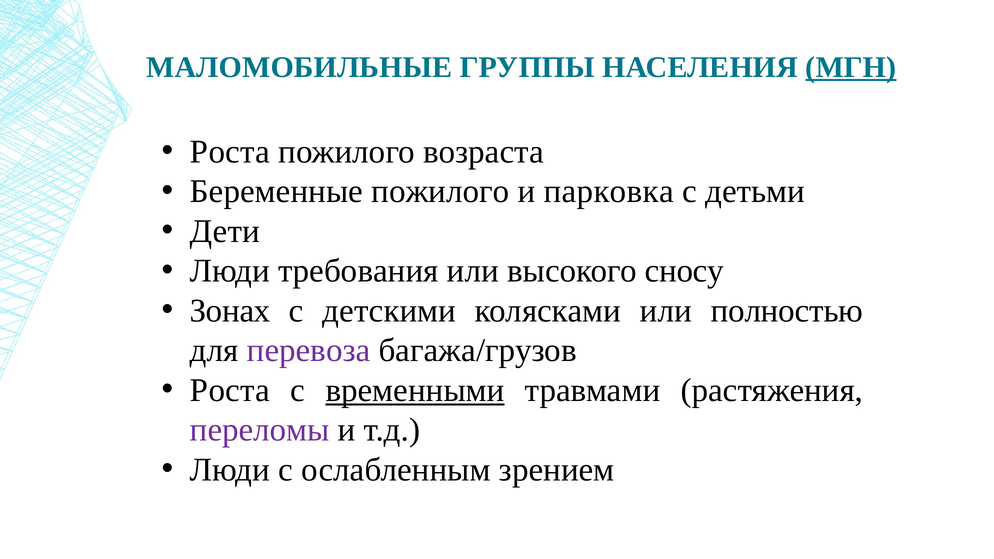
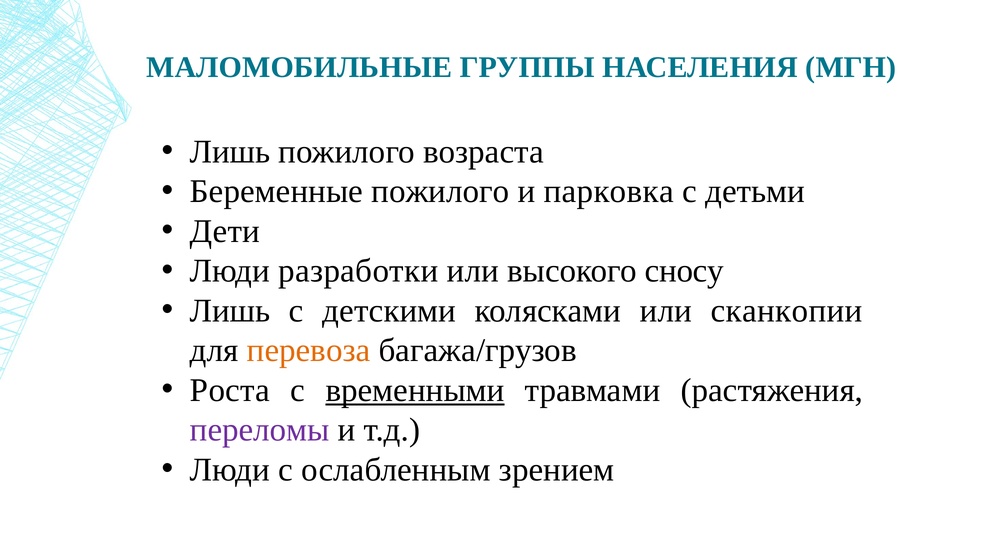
МГН underline: present -> none (851, 67)
Роста: Роста -> Лишь (230, 152)
требования: требования -> разработки (358, 271)
Зонах: Зонах -> Лишь (230, 311)
полностью: полностью -> сканкопии (787, 311)
перевоза colour: purple -> orange (309, 350)
